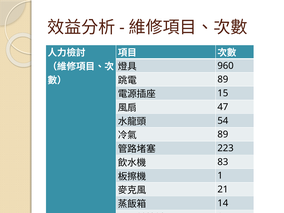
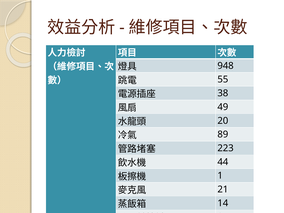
960: 960 -> 948 (226, 66)
89: 89 -> 55 (223, 79)
15: 15 -> 38 (223, 93)
47: 47 -> 49 (223, 107)
54: 54 -> 20 (223, 121)
83: 83 -> 44 (223, 162)
